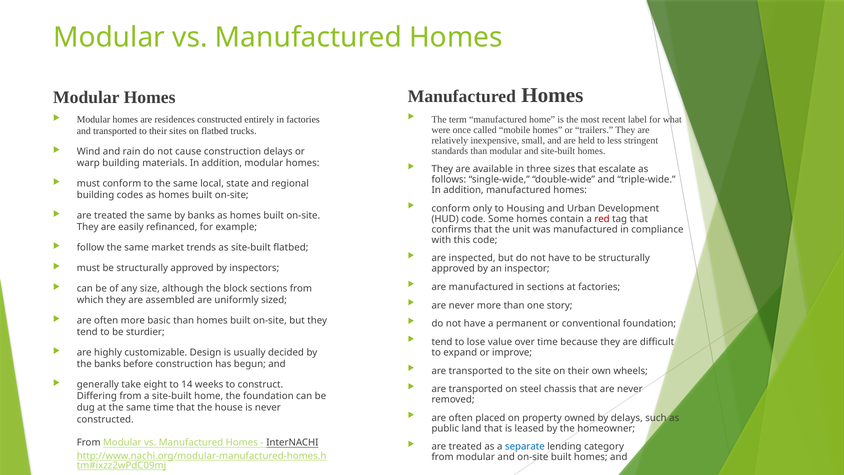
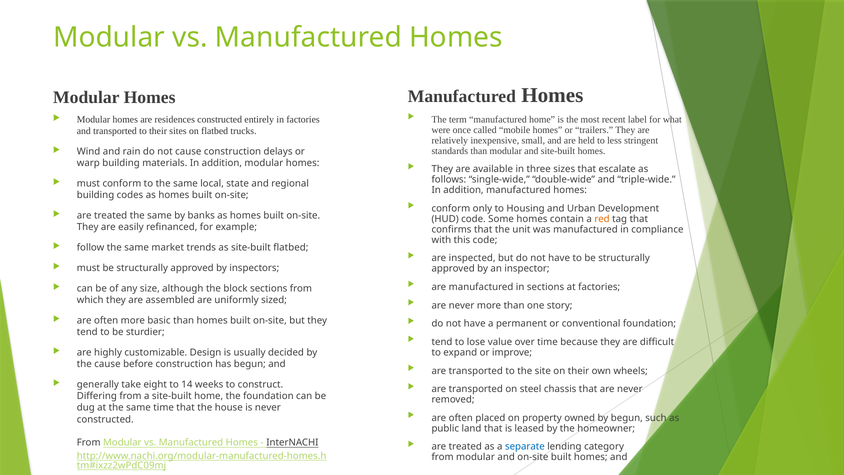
red colour: red -> orange (602, 219)
the banks: banks -> cause (107, 364)
by delays: delays -> begun (627, 418)
